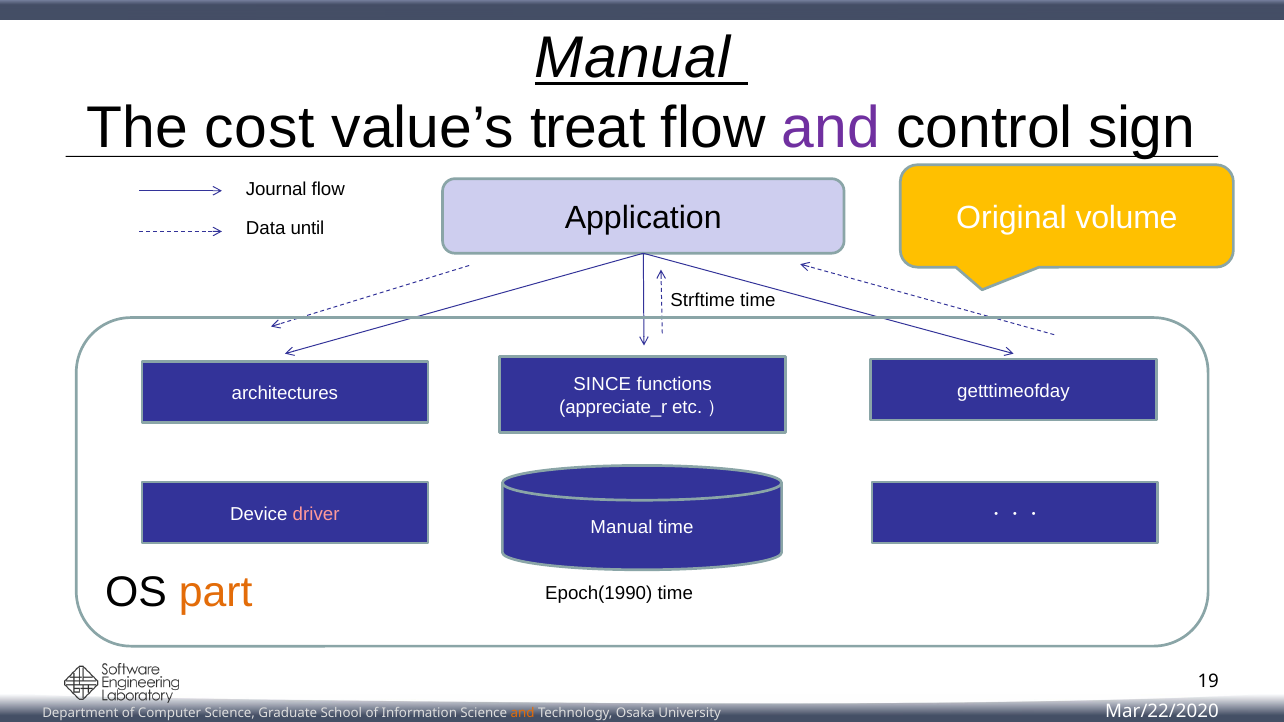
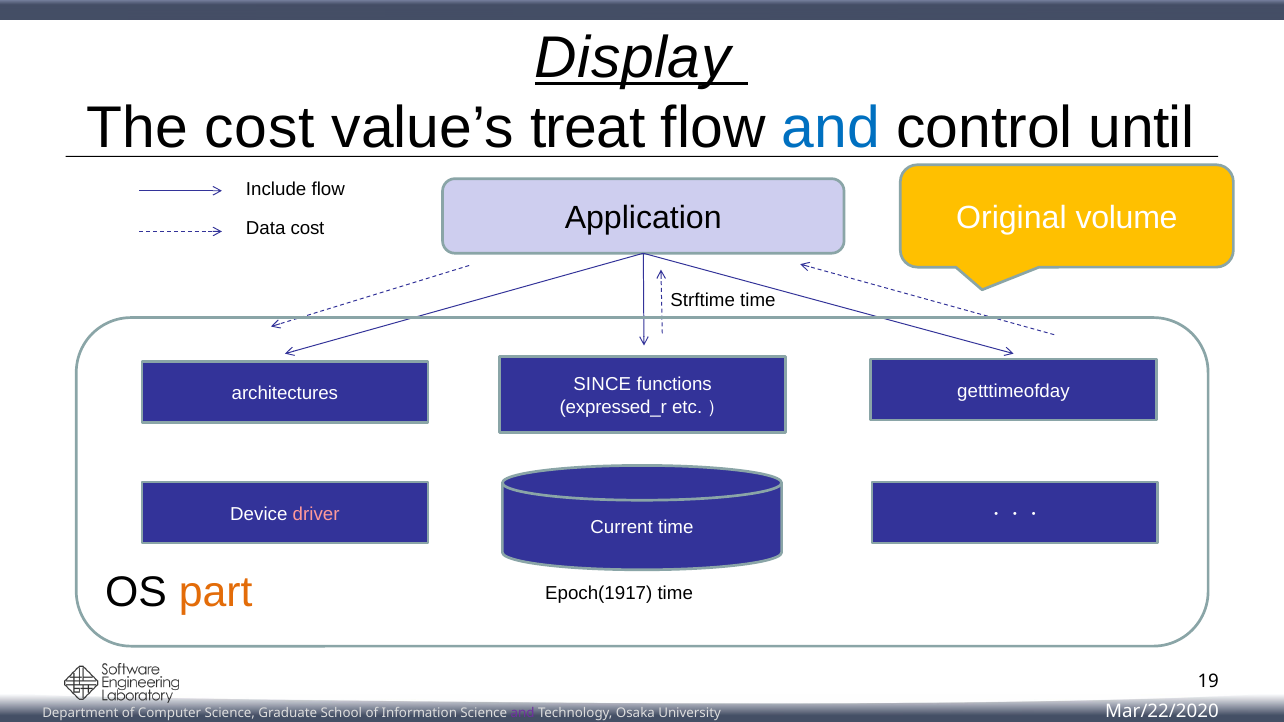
Manual: Manual -> Display (633, 58)
and colour: purple -> blue (831, 129)
sign: sign -> until (1142, 129)
Journal: Journal -> Include (276, 189)
Data until: until -> cost (307, 228)
appreciate_r: appreciate_r -> expressed_r (613, 407)
Manual: Manual -> Current (622, 528)
Epoch(1990: Epoch(1990 -> Epoch(1917 (599, 594)
and colour: orange -> purple (523, 713)
